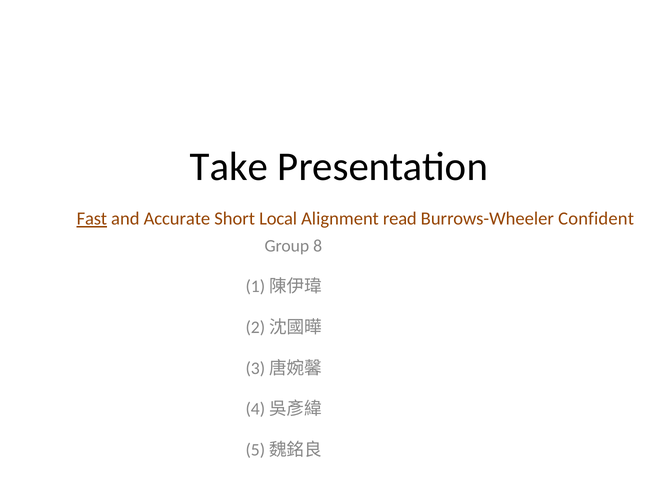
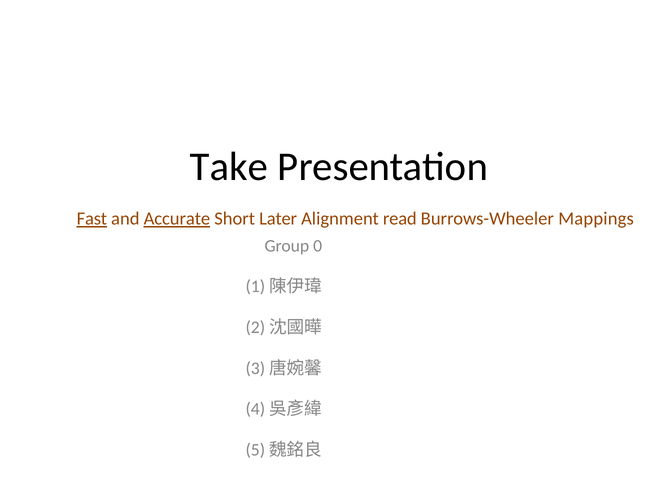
Accurate underline: none -> present (177, 219)
Local: Local -> Later (278, 219)
Confident: Confident -> Mappings (596, 219)
8: 8 -> 0 (318, 246)
